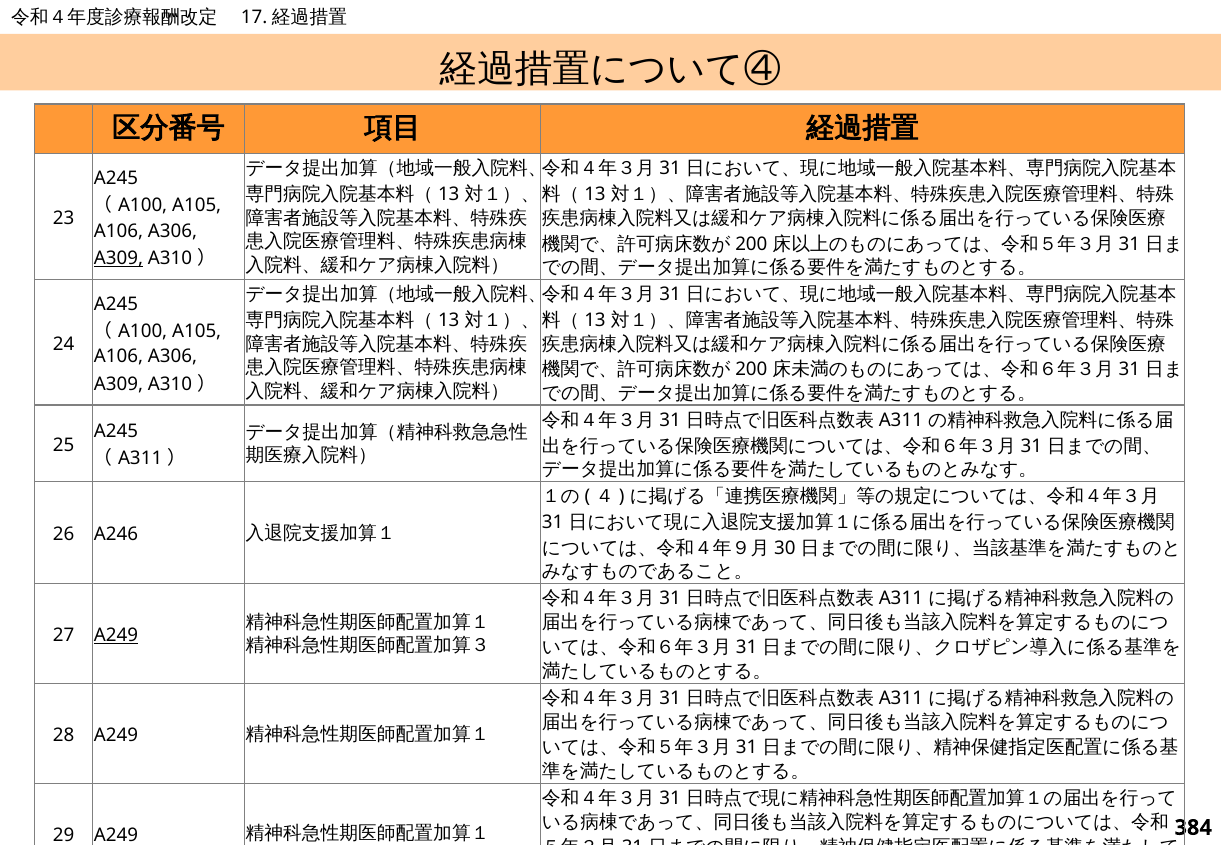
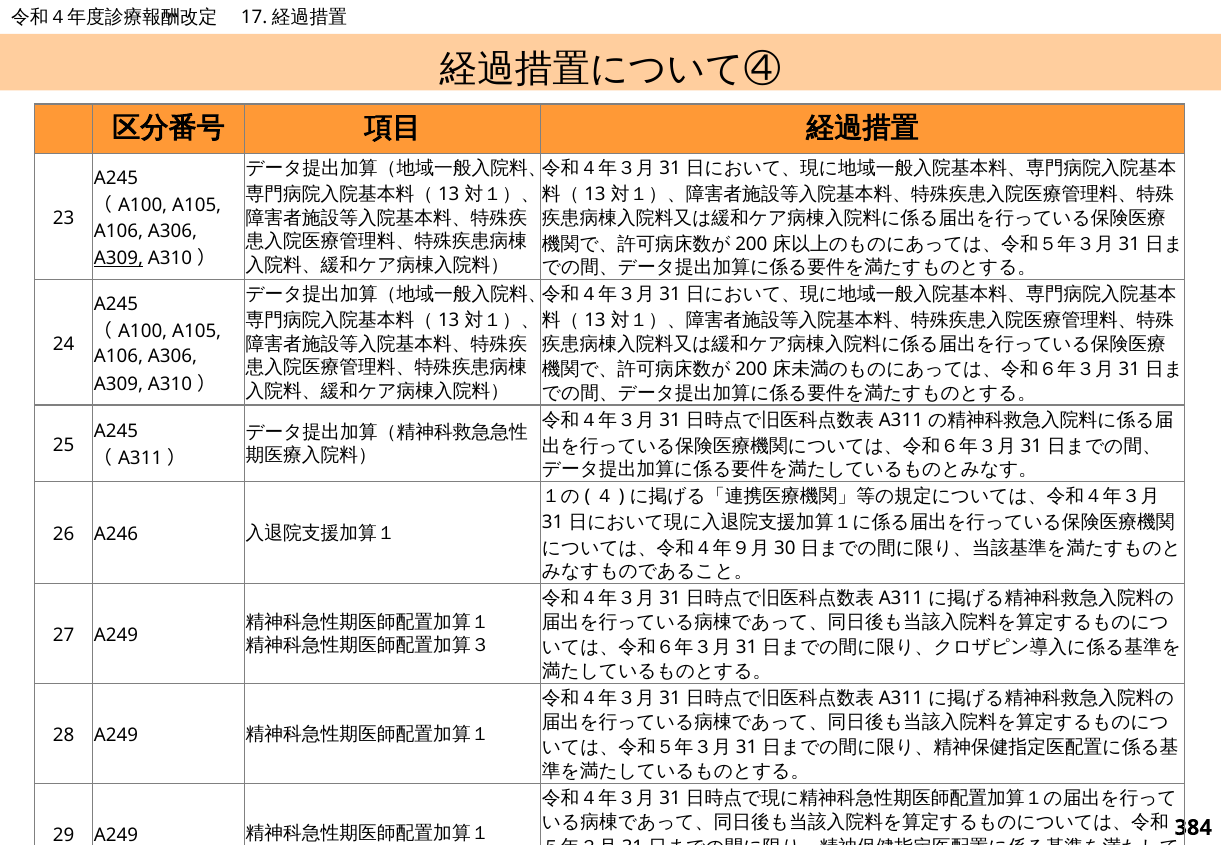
A249 underline: present -> none (116, 635)
